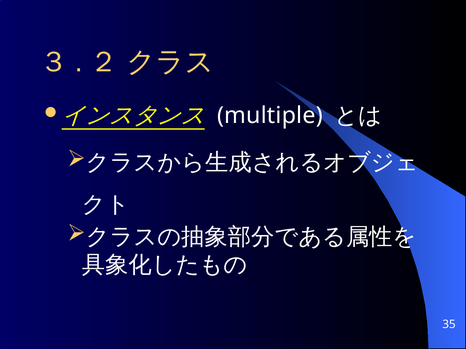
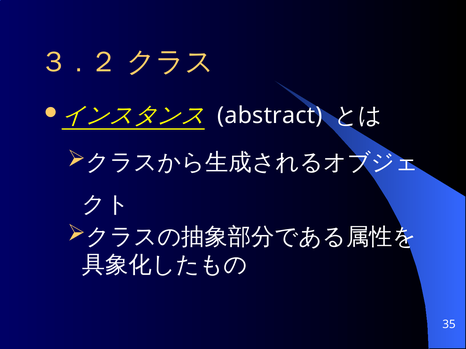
multiple: multiple -> abstract (270, 116)
